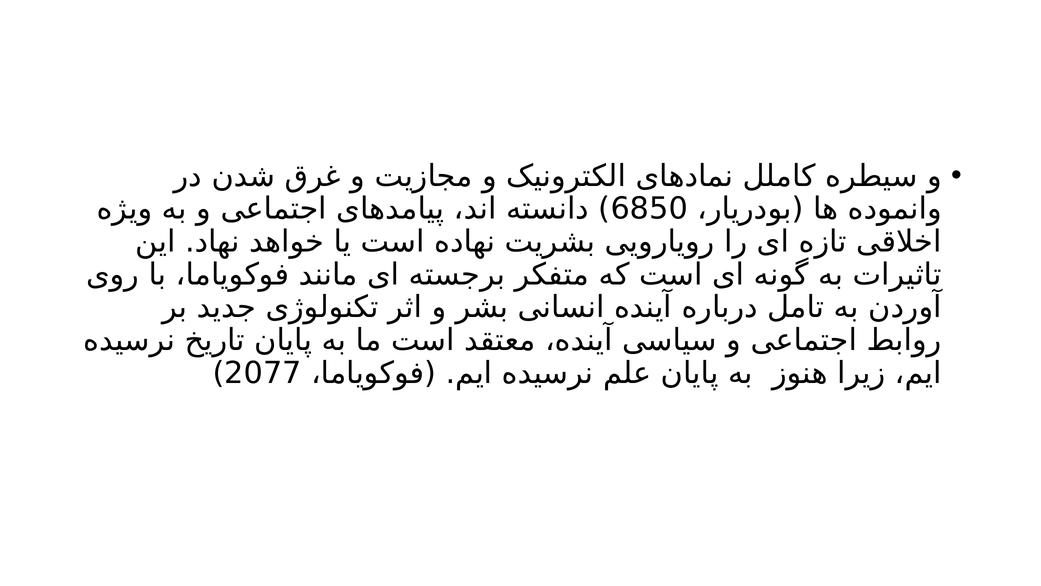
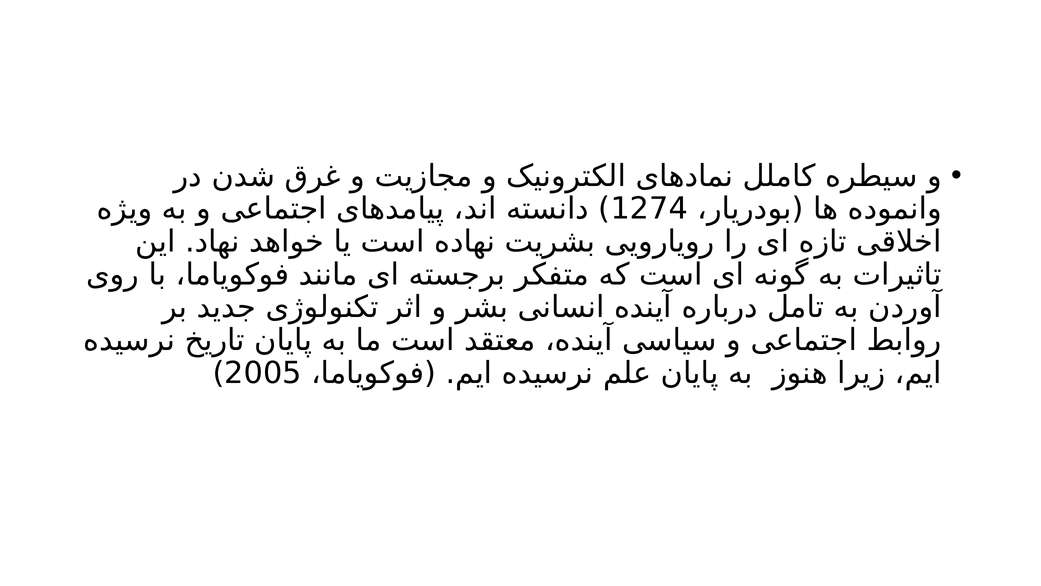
6850: 6850 -> 1274 (649, 209)
2077: 2077 -> 2005 (263, 373)
